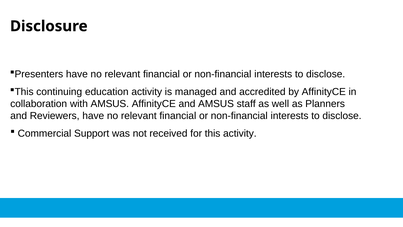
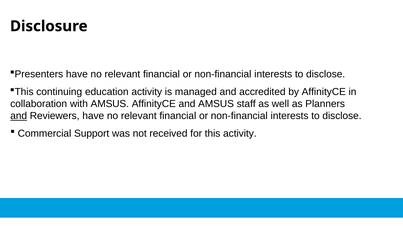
and underline: none -> present (19, 116)
